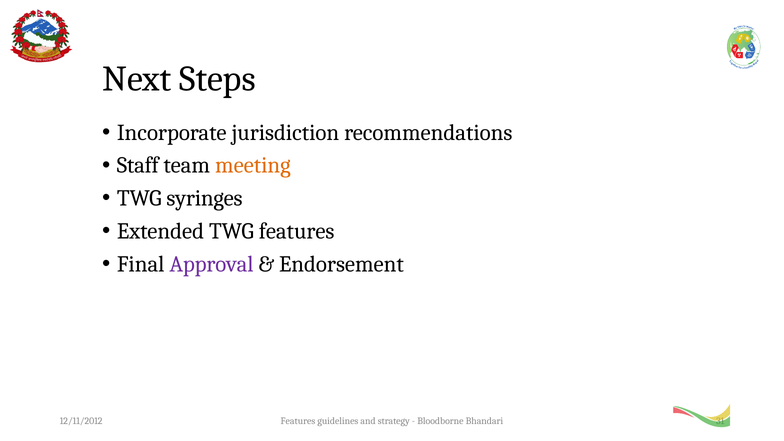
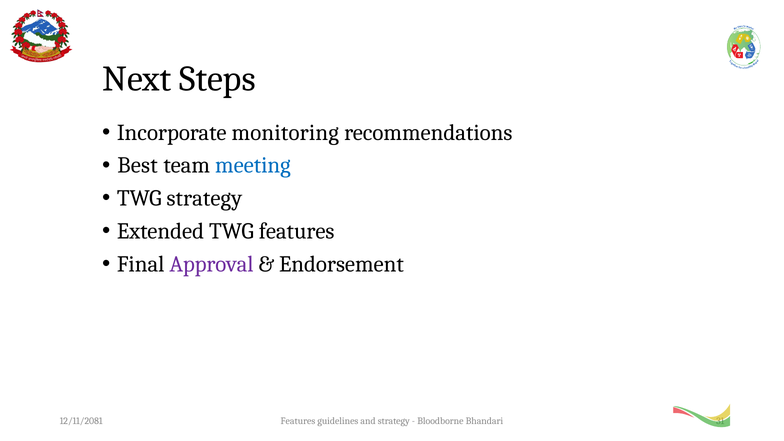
jurisdiction: jurisdiction -> monitoring (285, 133)
Staff: Staff -> Best (138, 165)
meeting colour: orange -> blue (253, 165)
TWG syringes: syringes -> strategy (204, 198)
12/11/2012: 12/11/2012 -> 12/11/2081 (81, 421)
